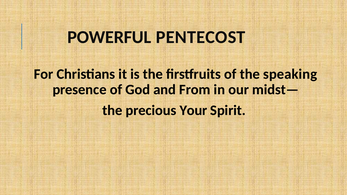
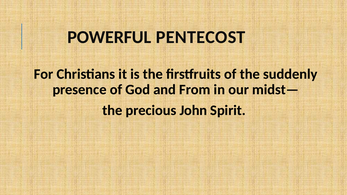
speaking: speaking -> suddenly (290, 74)
Your: Your -> John (193, 110)
